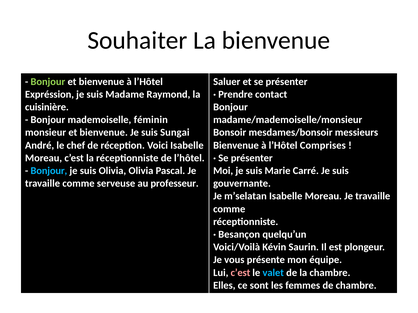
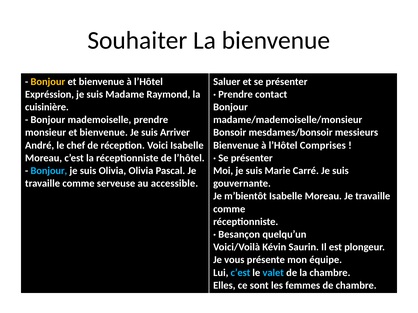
Bonjour colour: light green -> yellow (48, 82)
mademoiselle féminin: féminin -> prendre (151, 120)
Sungai: Sungai -> Arriver (175, 133)
professeur: professeur -> accessible (175, 184)
m’selatan: m’selatan -> m’bientôt (245, 197)
c’est colour: pink -> light blue (240, 273)
